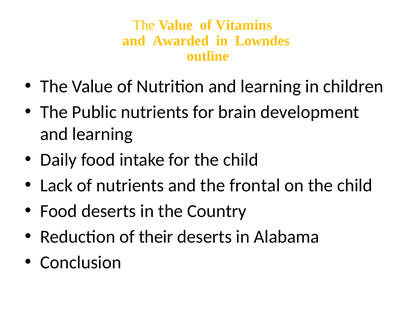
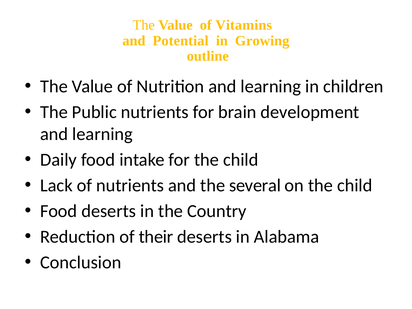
Awarded: Awarded -> Potential (181, 41)
Lowndes: Lowndes -> Growing (262, 41)
frontal: frontal -> several (255, 185)
